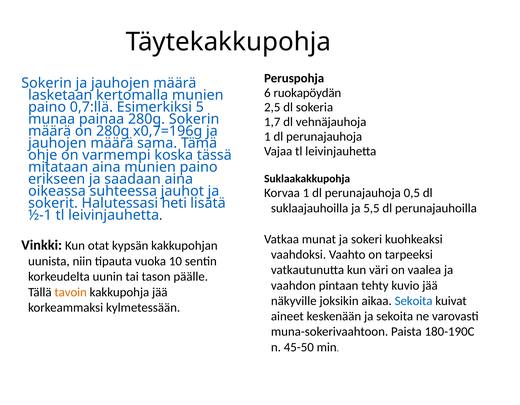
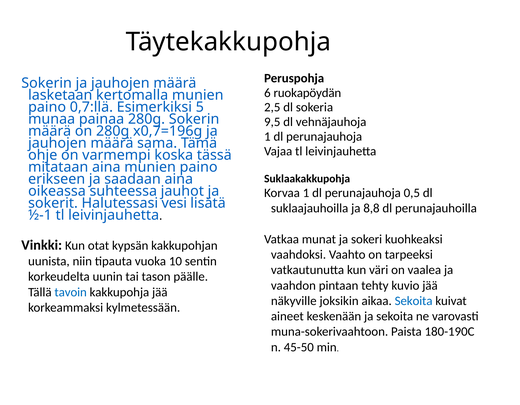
1,7: 1,7 -> 9,5 (272, 122)
heti: heti -> vesi (174, 203)
5,5: 5,5 -> 8,8 (371, 208)
tavoin colour: orange -> blue (71, 292)
